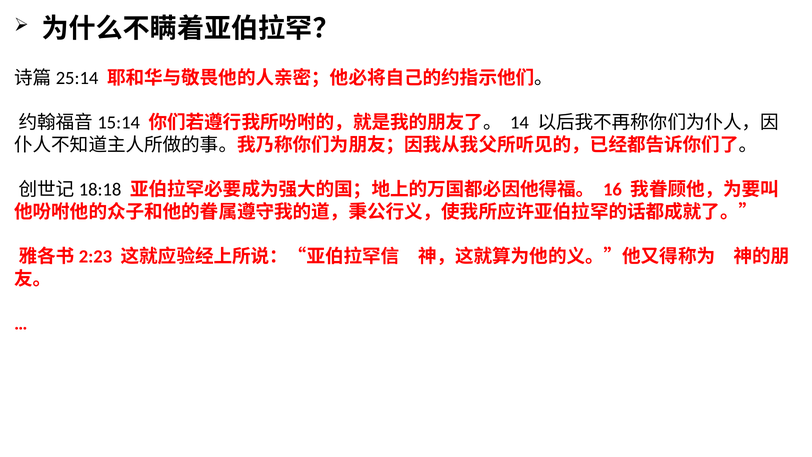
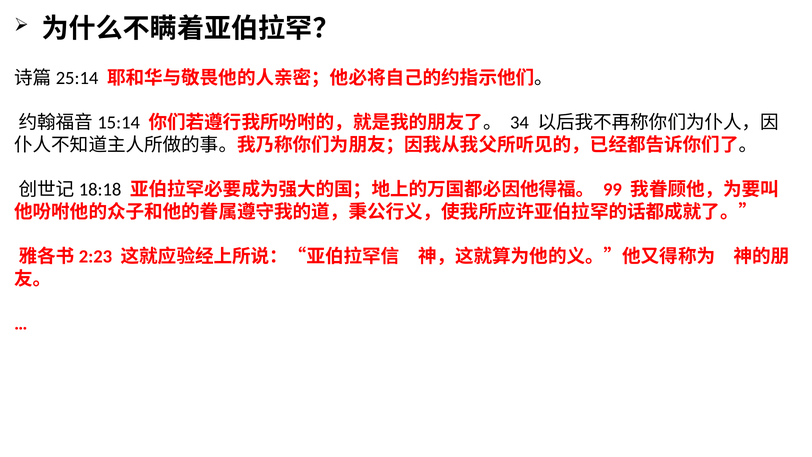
14: 14 -> 34 (520, 123)
16: 16 -> 99 (612, 190)
